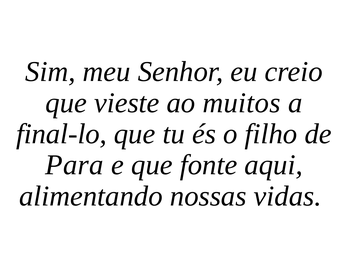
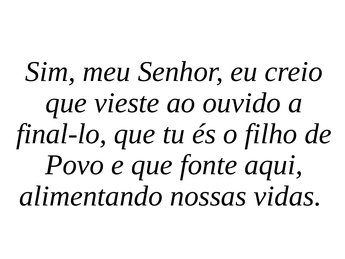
muitos: muitos -> ouvido (242, 103)
Para: Para -> Povo (75, 165)
